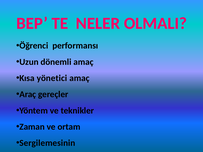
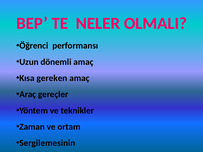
yönetici: yönetici -> gereken (52, 78)
